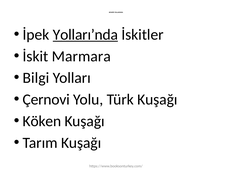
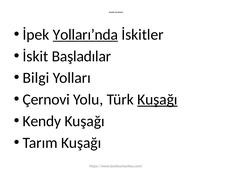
Marmara: Marmara -> Başladılar (81, 56)
Kuşağı underline: none -> present (157, 100)
Köken: Köken -> Kendy (42, 121)
